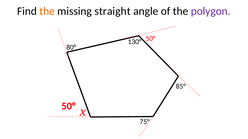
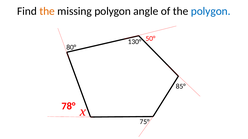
missing straight: straight -> polygon (113, 11)
polygon colour: purple -> blue (211, 11)
50°: 50° -> 78° (68, 107)
